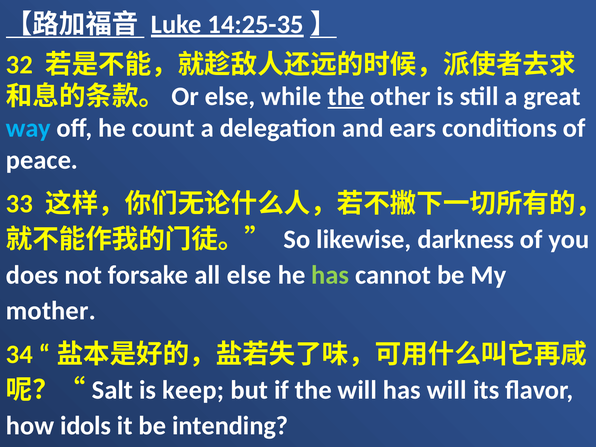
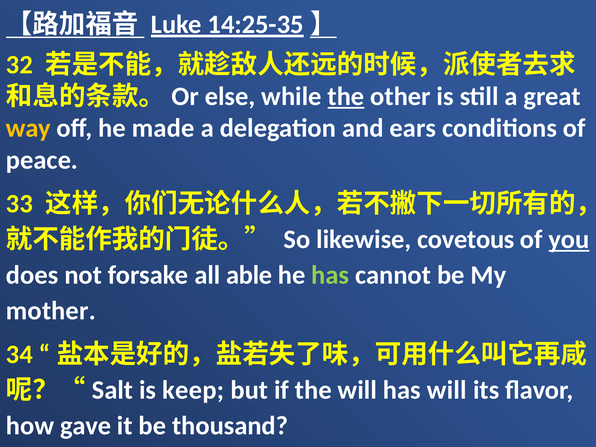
way colour: light blue -> yellow (28, 128)
count: count -> made (163, 128)
darkness: darkness -> covetous (466, 239)
you underline: none -> present (569, 239)
all else: else -> able (249, 275)
idols: idols -> gave (86, 426)
intending: intending -> thousand (230, 426)
